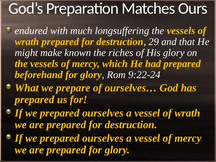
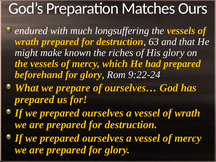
29: 29 -> 63 (154, 42)
